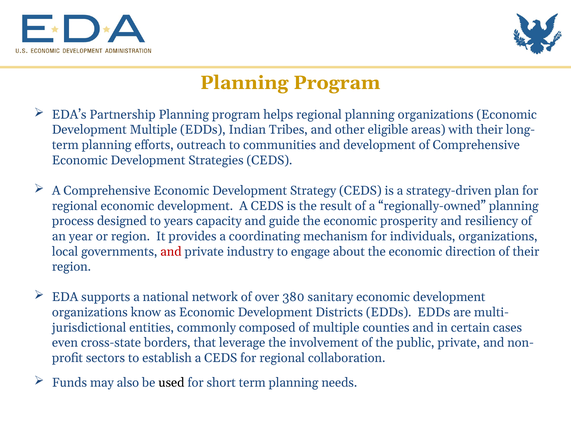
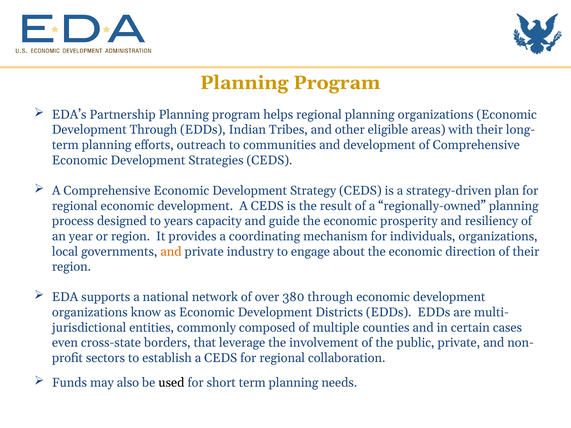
Development Multiple: Multiple -> Through (153, 130)
and colour: red -> orange (171, 252)
380 sanitary: sanitary -> through (330, 297)
